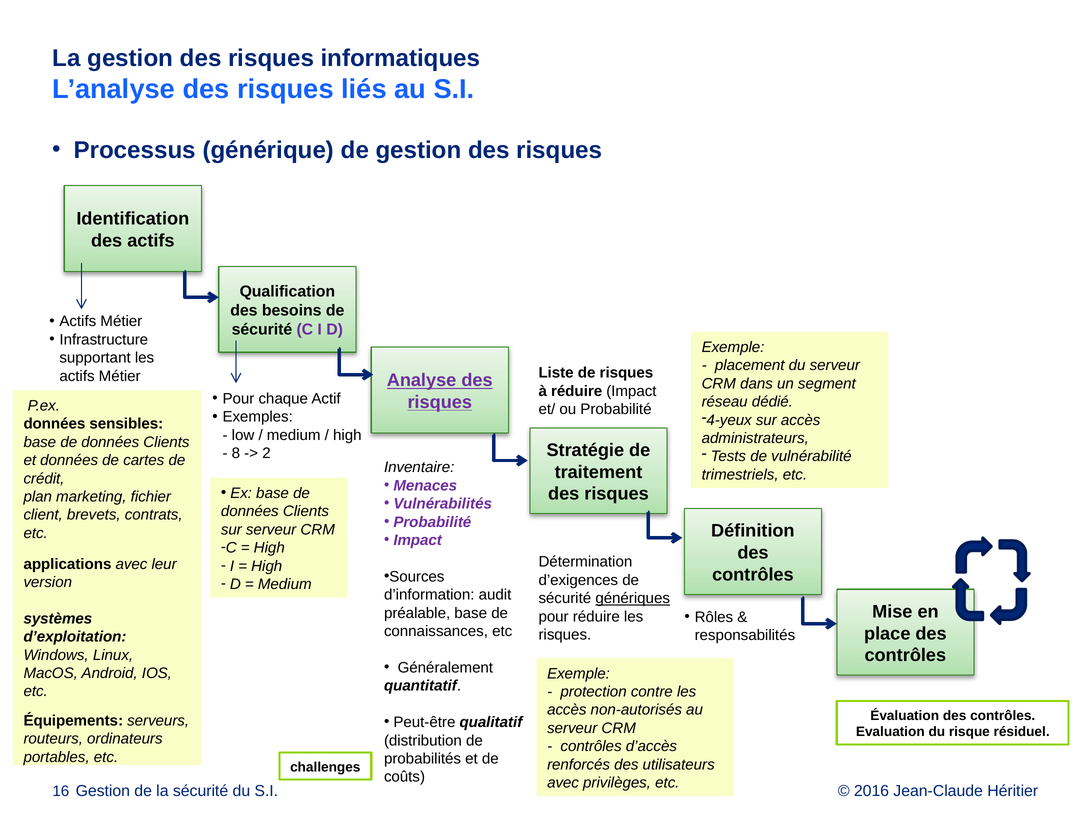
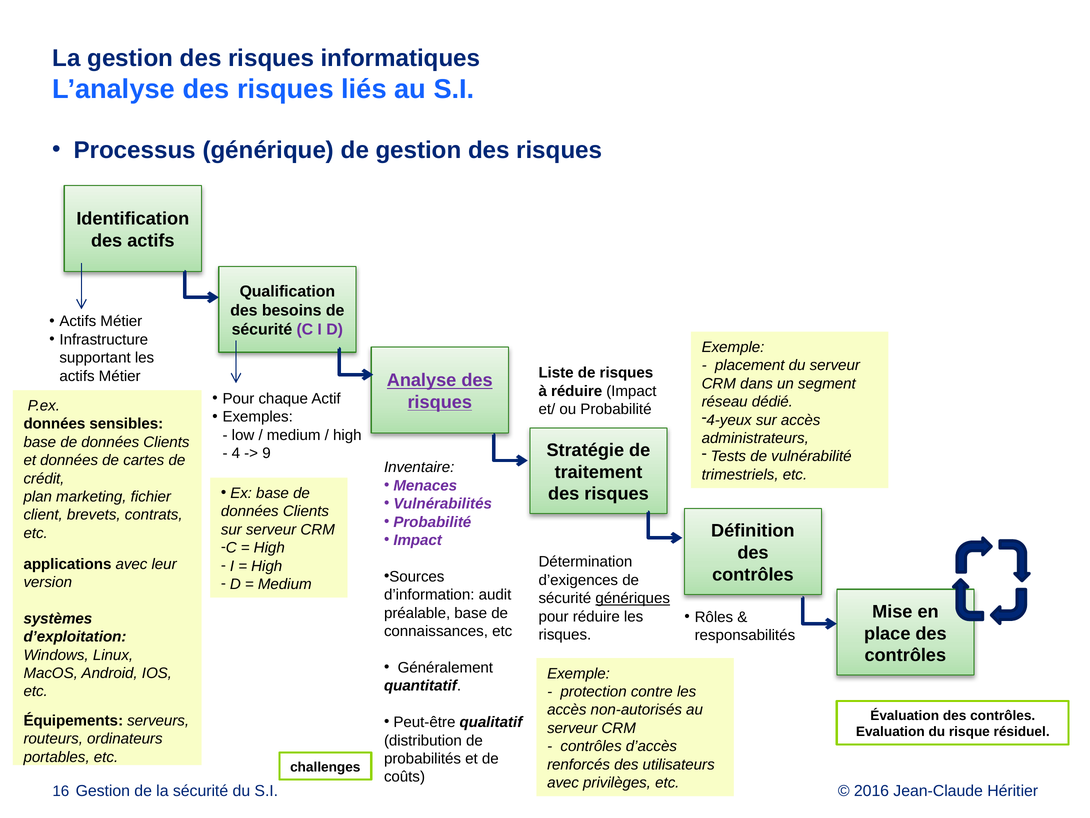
8: 8 -> 4 (236, 453)
2: 2 -> 9 (267, 453)
